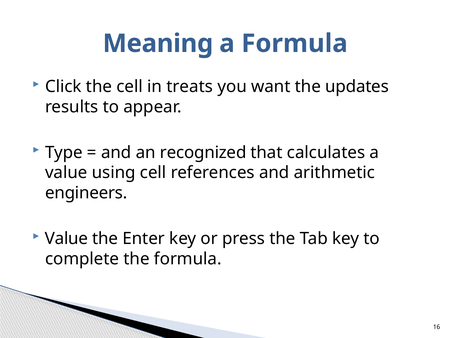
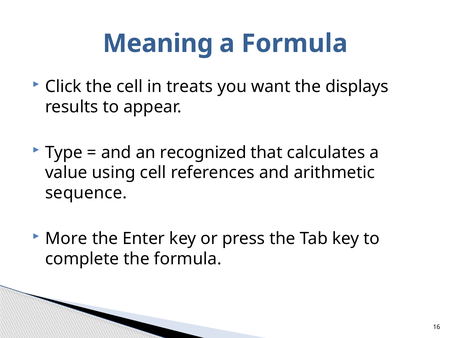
updates: updates -> displays (357, 87)
engineers: engineers -> sequence (86, 193)
Value: Value -> More (66, 239)
